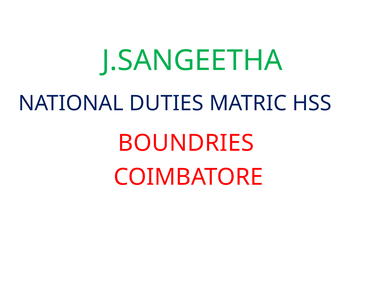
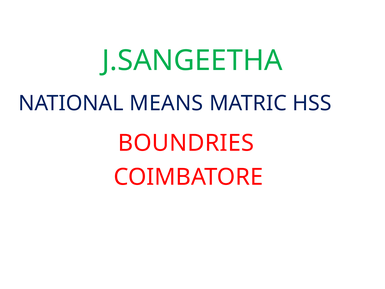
DUTIES: DUTIES -> MEANS (166, 103)
